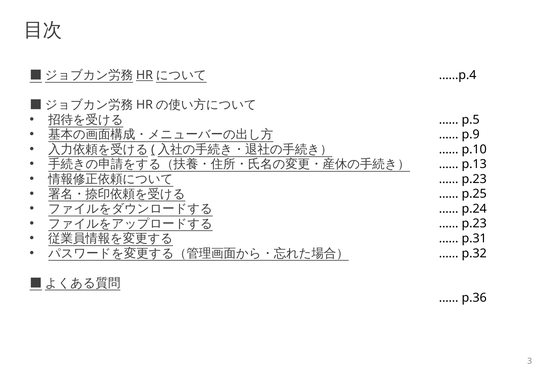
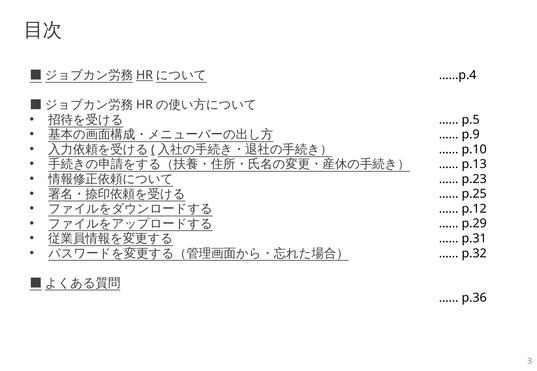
p.24: p.24 -> p.12 (474, 209)
p.23: p.23 -> p.29 (474, 224)
